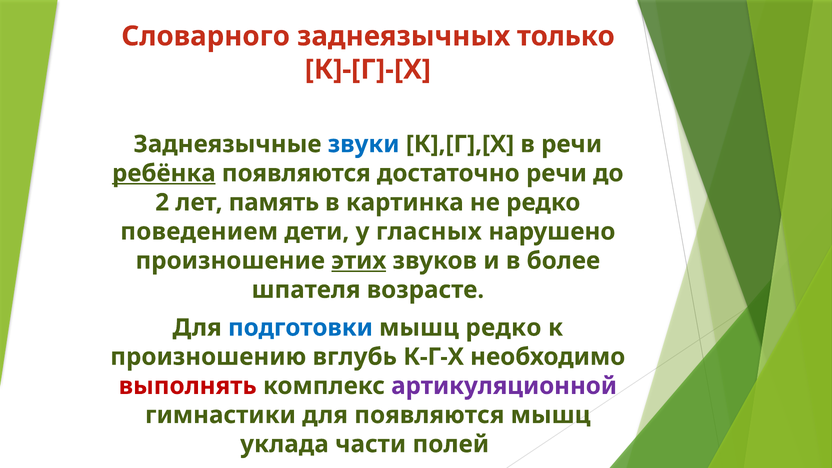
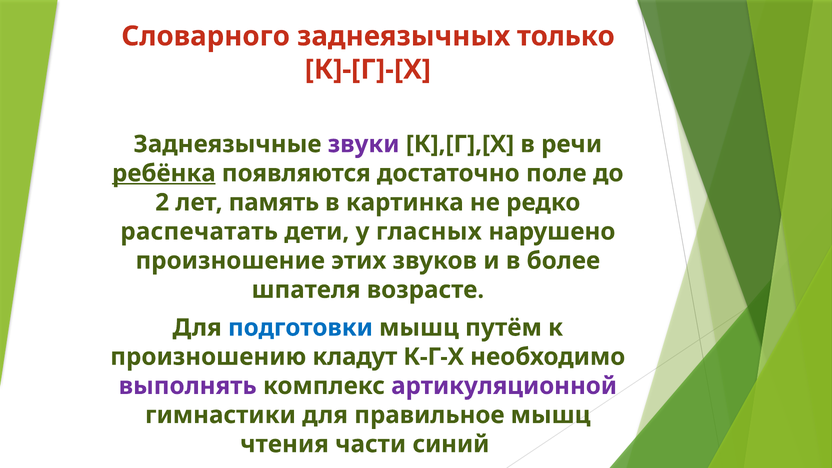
звуки colour: blue -> purple (364, 144)
достаточно речи: речи -> поле (556, 173)
поведением: поведением -> распечатать (199, 232)
этих underline: present -> none (359, 261)
мышц редко: редко -> путём (503, 328)
вглубь: вглубь -> кладут (355, 357)
выполнять colour: red -> purple (188, 386)
для появляются: появляются -> правильное (429, 415)
уклада: уклада -> чтения (285, 444)
полей: полей -> синий (451, 444)
